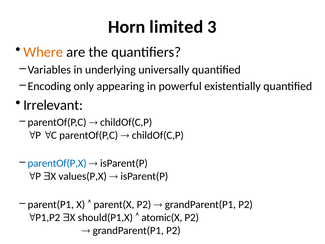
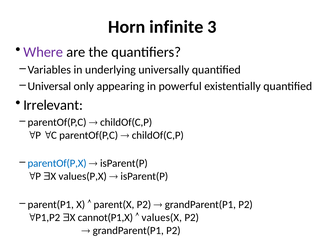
limited: limited -> infinite (176, 27)
Where colour: orange -> purple (43, 52)
Encoding: Encoding -> Universal (49, 86)
should(P1,X: should(P1,X -> cannot(P1,X (105, 217)
atomic(X: atomic(X -> values(X (162, 217)
